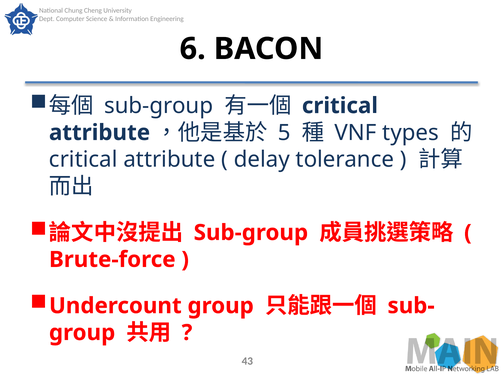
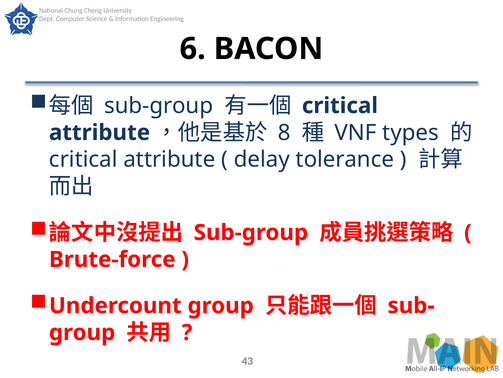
5: 5 -> 8 (284, 132)
